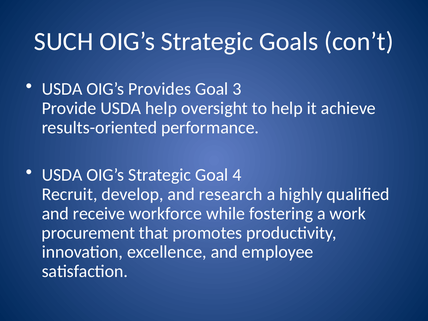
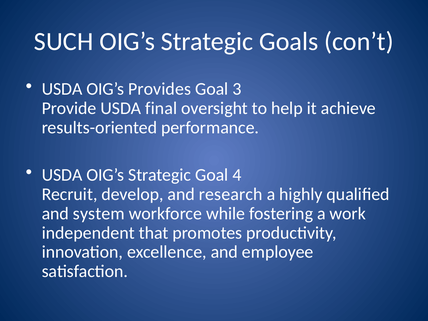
USDA help: help -> final (161, 108)
receive: receive -> system (99, 214)
procurement: procurement -> independent (88, 233)
